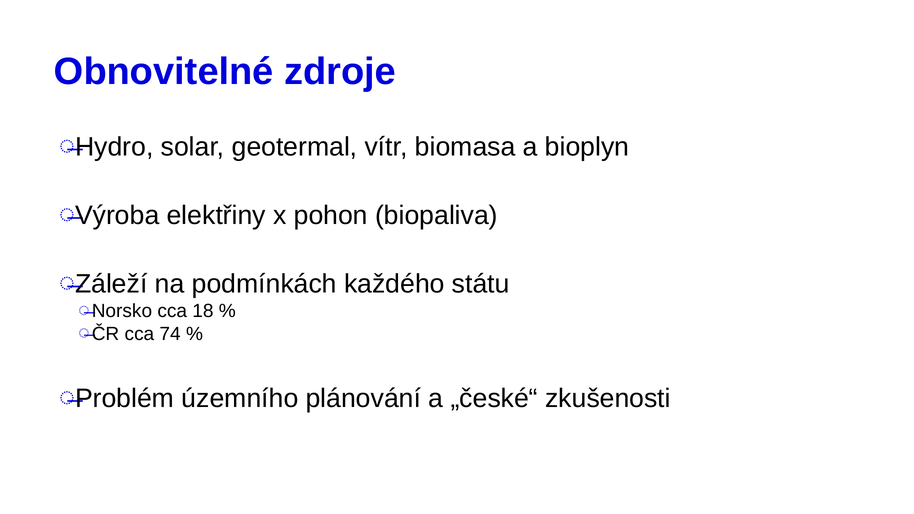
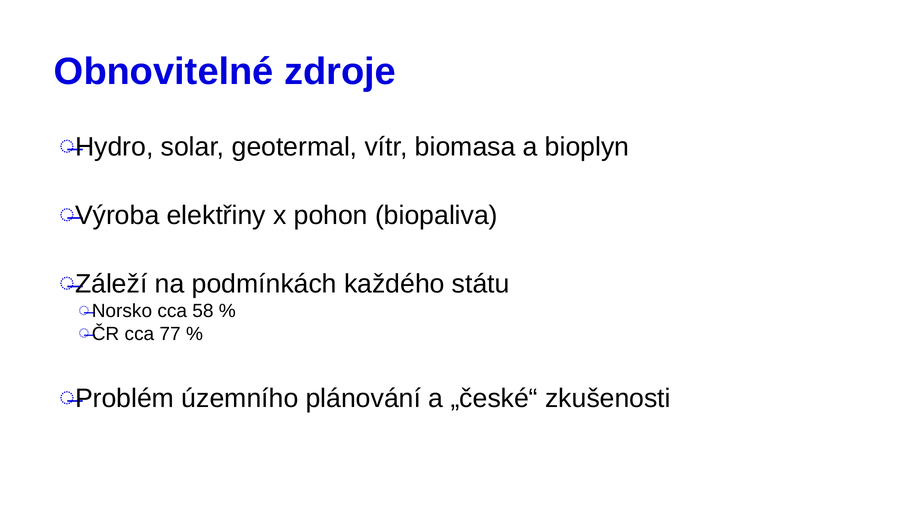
18: 18 -> 58 (203, 311)
74: 74 -> 77 (170, 334)
